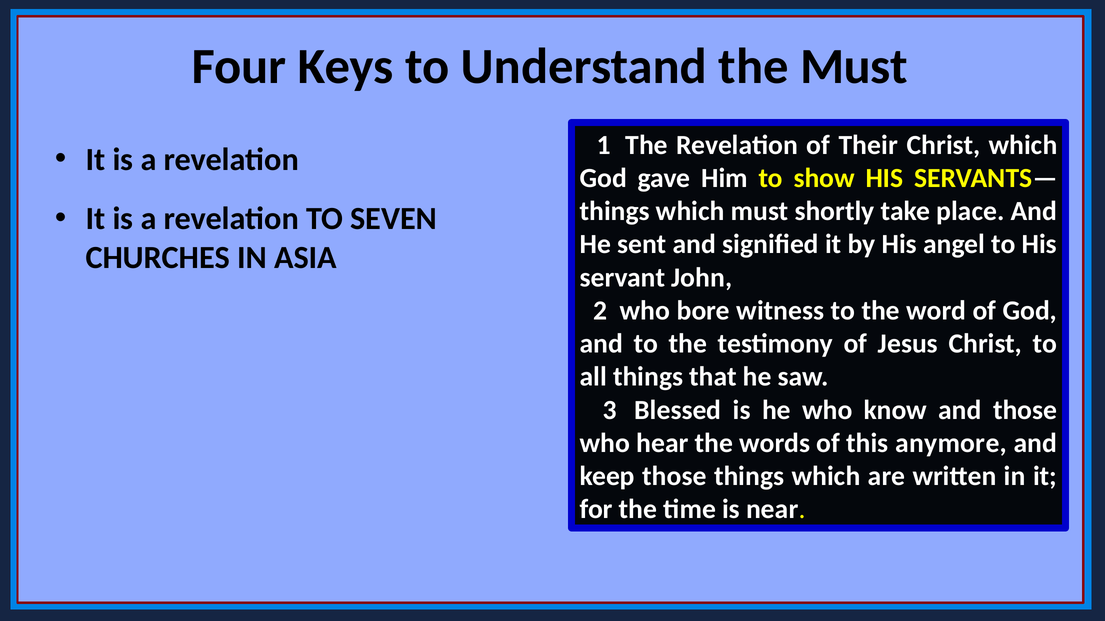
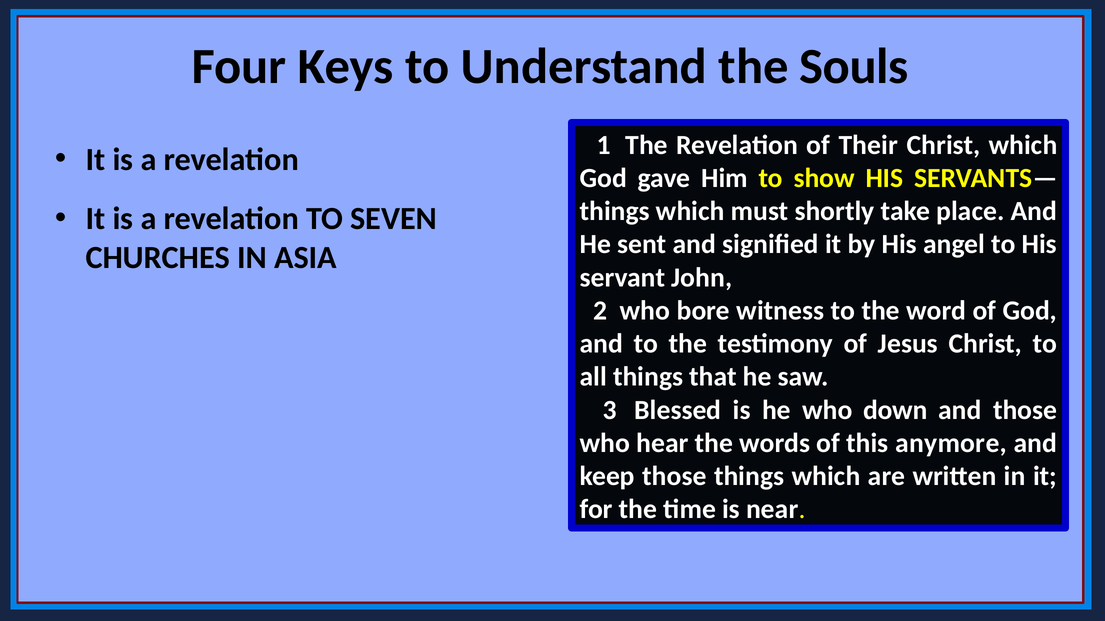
the Must: Must -> Souls (854, 67)
know: know -> down (895, 410)
